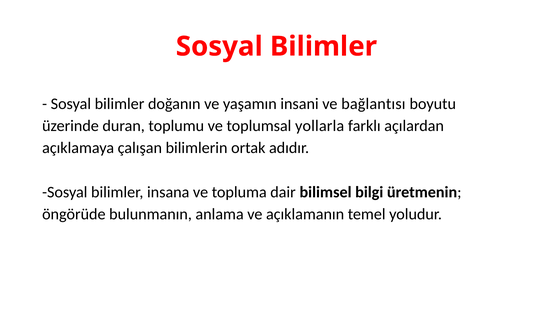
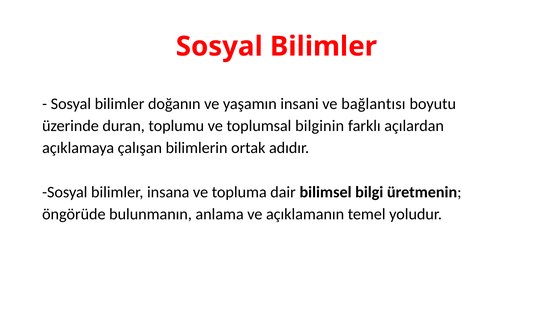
yollarla: yollarla -> bilginin (320, 126)
